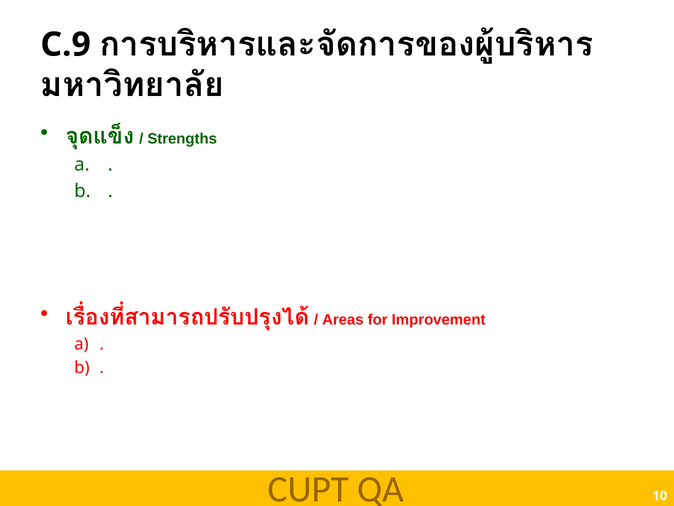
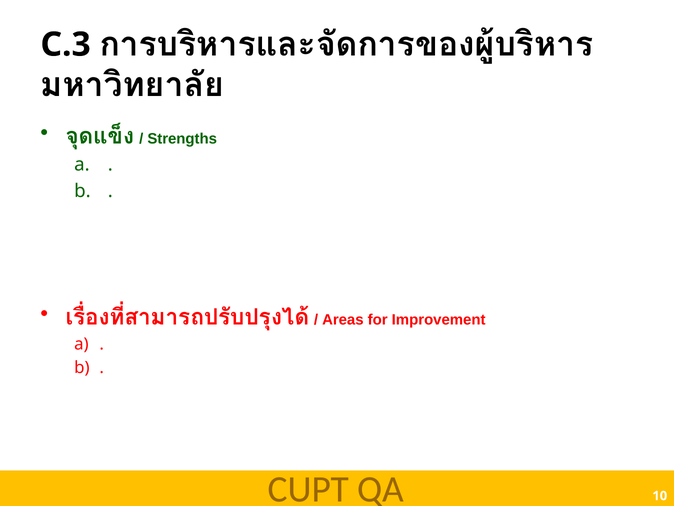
C.9: C.9 -> C.3 (66, 44)
